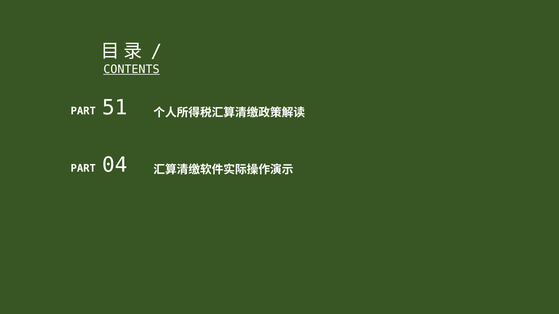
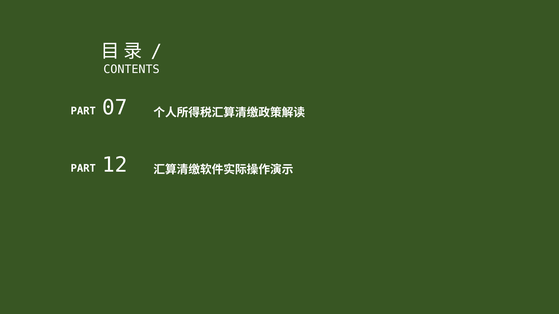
CONTENTS underline: present -> none (131, 69)
51: 51 -> 07 (115, 108)
04: 04 -> 12 (115, 165)
